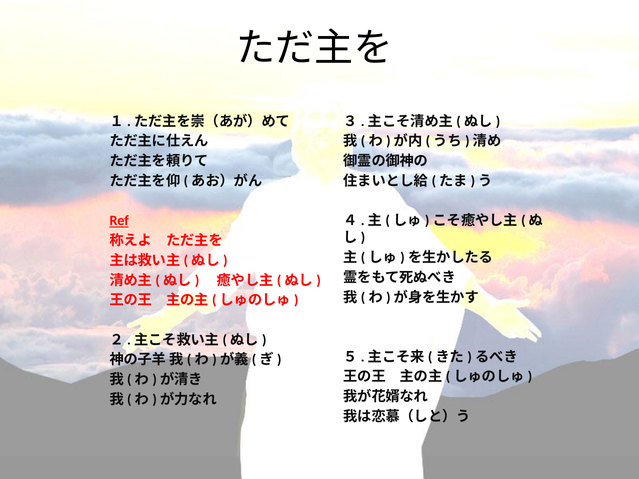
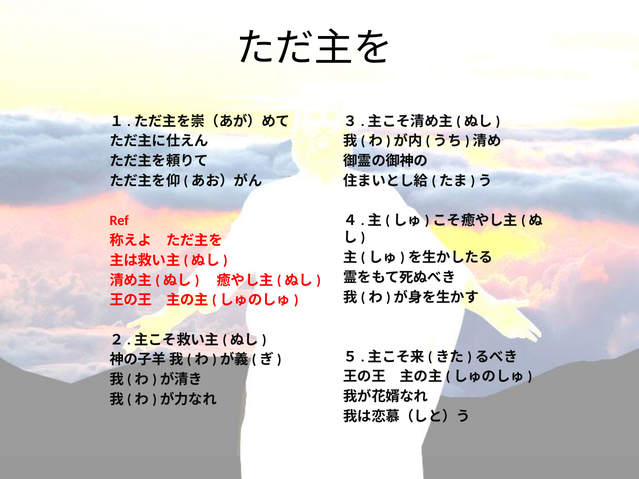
Ref underline: present -> none (119, 221)
